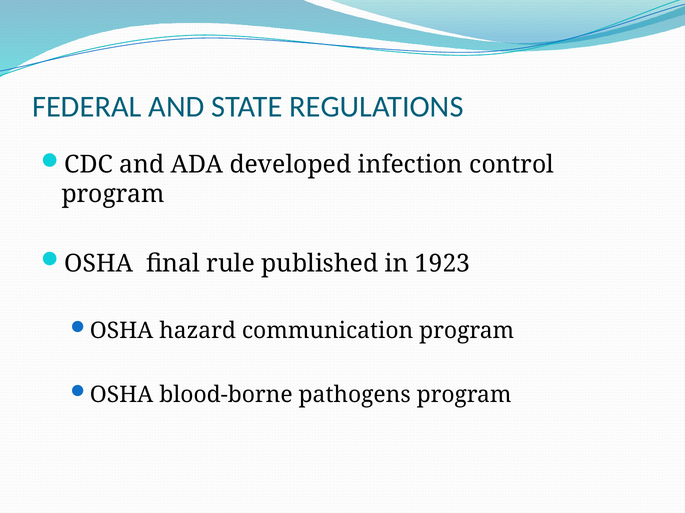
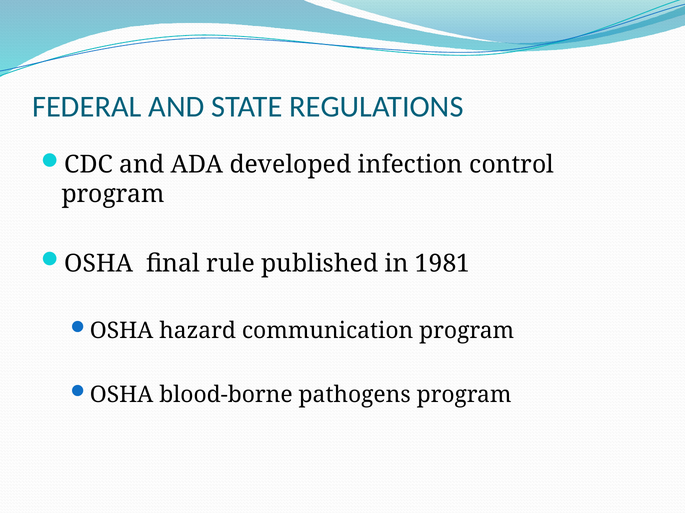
1923: 1923 -> 1981 (443, 264)
